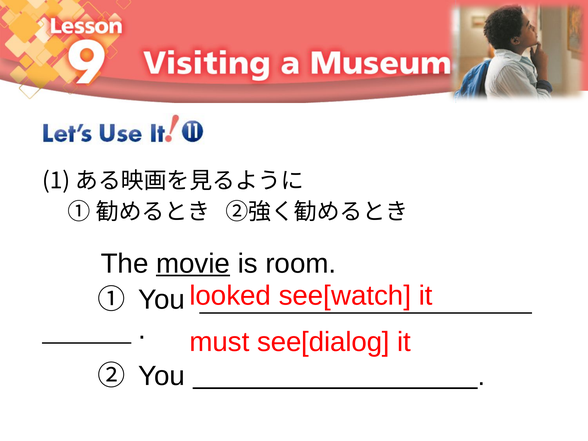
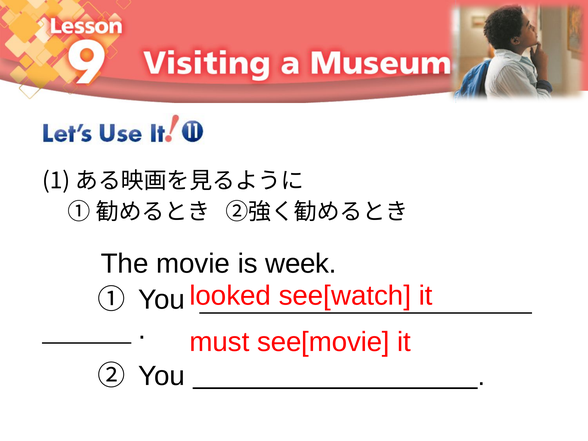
movie underline: present -> none (193, 264)
room: room -> week (301, 264)
see[dialog: see[dialog -> see[movie (323, 342)
